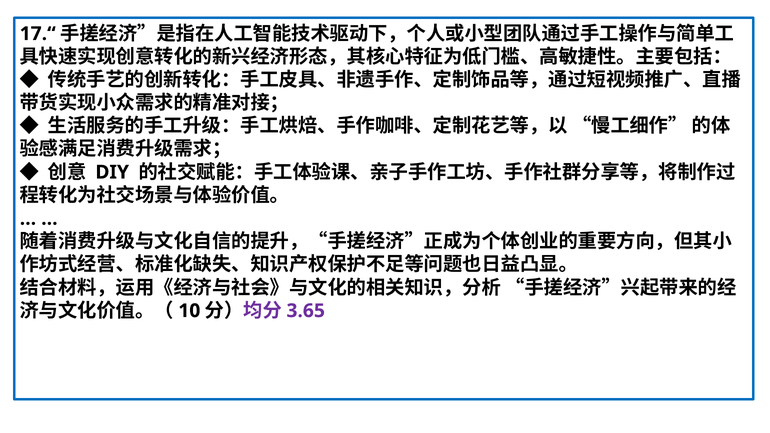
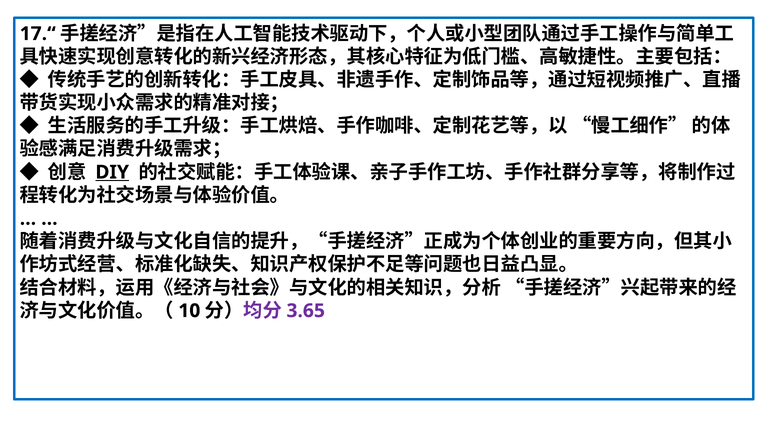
DIY underline: none -> present (112, 172)
